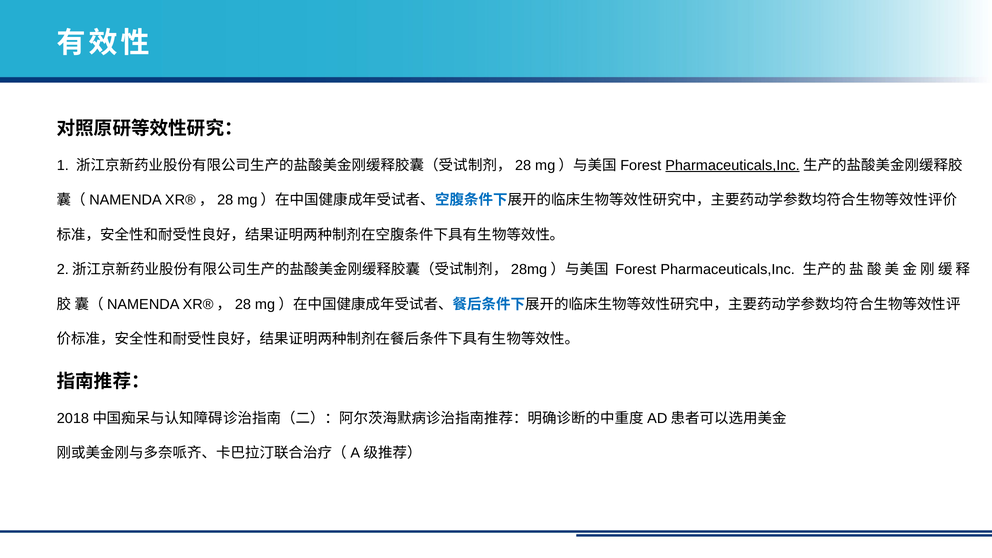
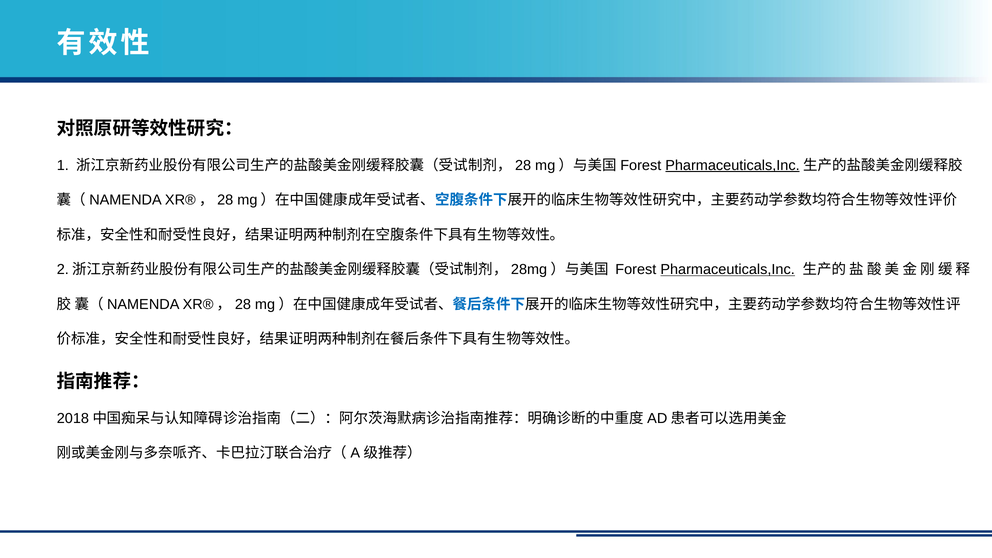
Pharmaceuticals,Inc underline: none -> present (728, 270)
